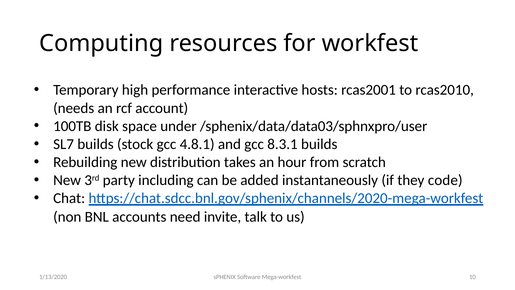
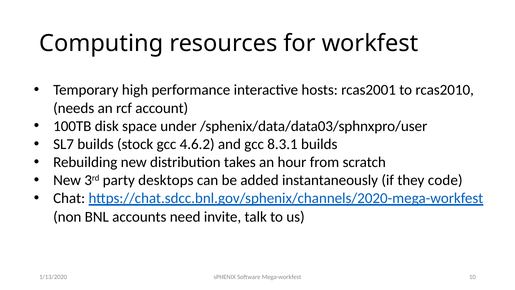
4.8.1: 4.8.1 -> 4.6.2 (197, 144)
including: including -> desktops (166, 180)
